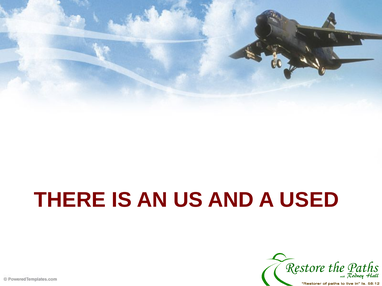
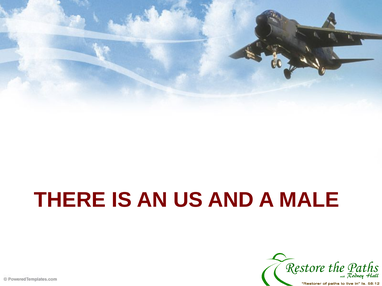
USED: USED -> MALE (309, 200)
